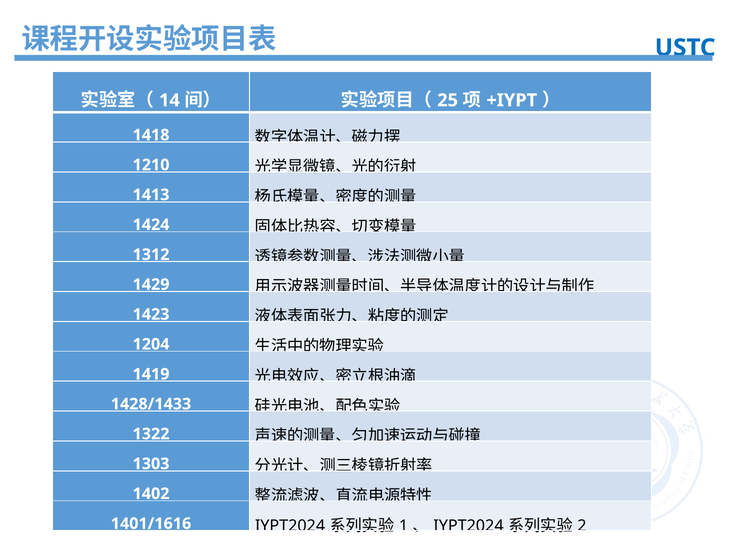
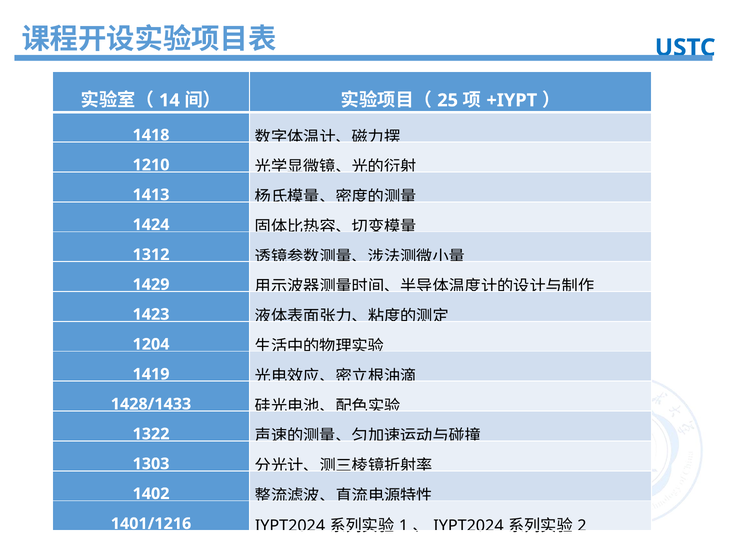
1401/1616: 1401/1616 -> 1401/1216 (151, 523)
